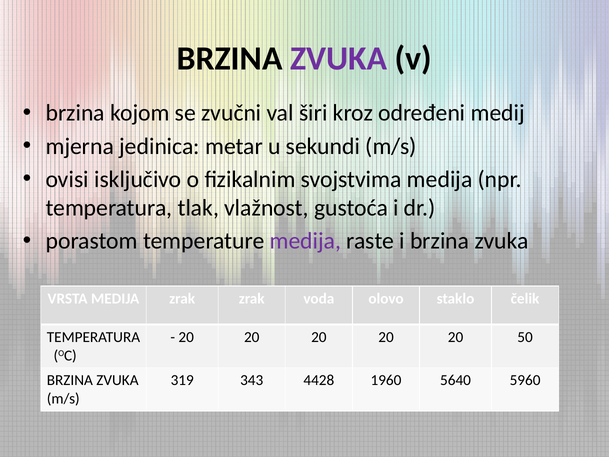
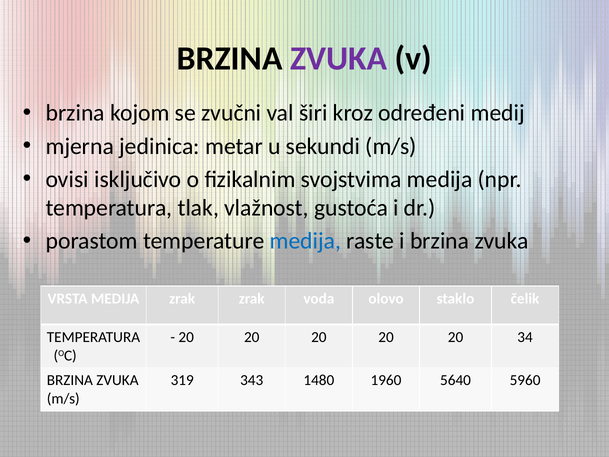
medija colour: purple -> blue (305, 241)
50: 50 -> 34 (525, 337)
4428: 4428 -> 1480 (319, 380)
